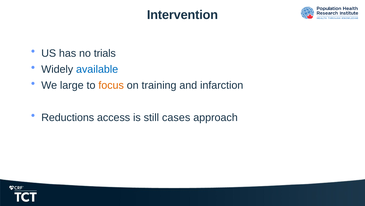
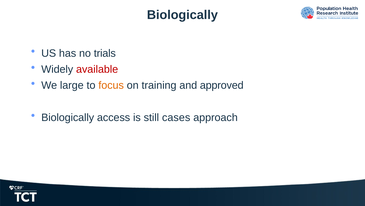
Intervention: Intervention -> Biologically (182, 15)
available colour: blue -> red (97, 69)
infarction: infarction -> approved (222, 85)
Reductions: Reductions -> Biologically (68, 117)
